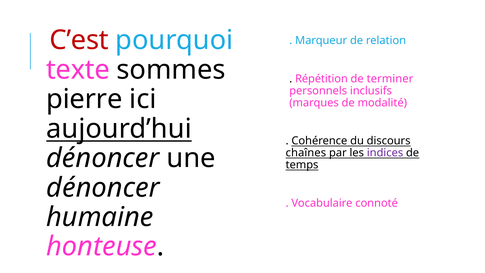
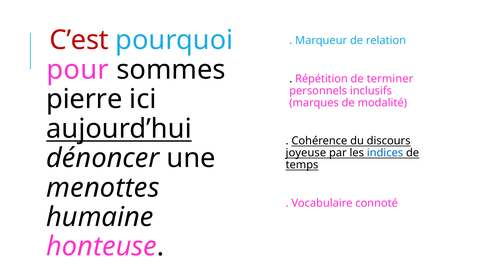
texte: texte -> pour (78, 70)
chaînes: chaînes -> joyeuse (306, 153)
indices colour: purple -> blue (385, 153)
dénoncer: dénoncer -> menottes (103, 188)
